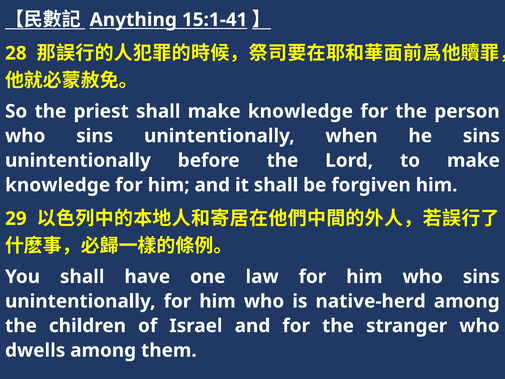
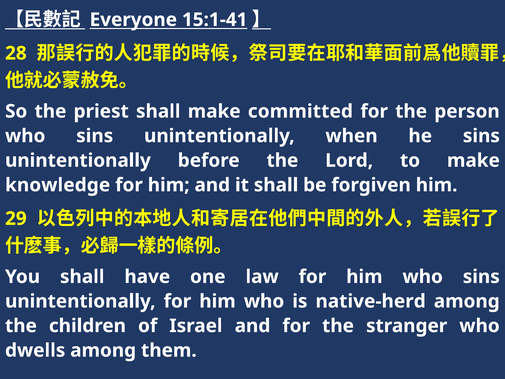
Anything: Anything -> Everyone (133, 20)
shall make knowledge: knowledge -> committed (300, 111)
